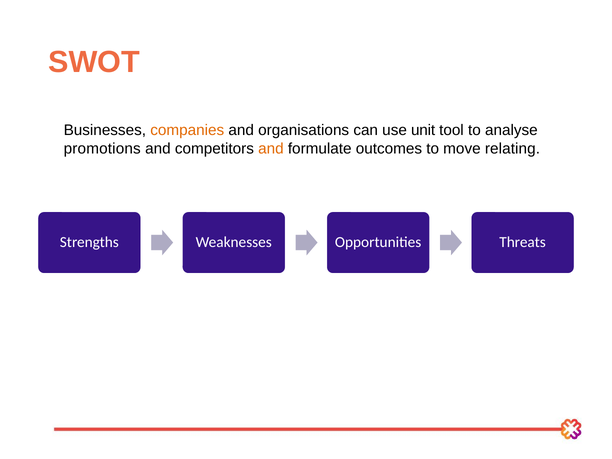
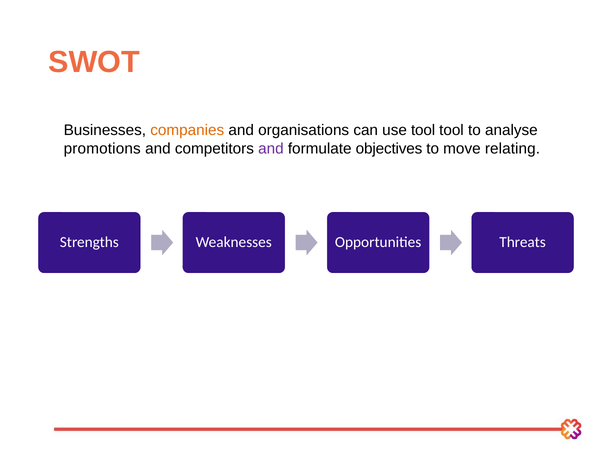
use unit: unit -> tool (423, 130)
and colour: orange -> purple (271, 149)
outcomes: outcomes -> objectives (389, 149)
